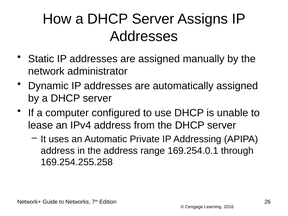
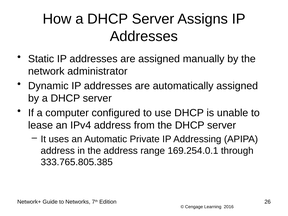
169.254.255.258: 169.254.255.258 -> 333.765.805.385 (77, 162)
